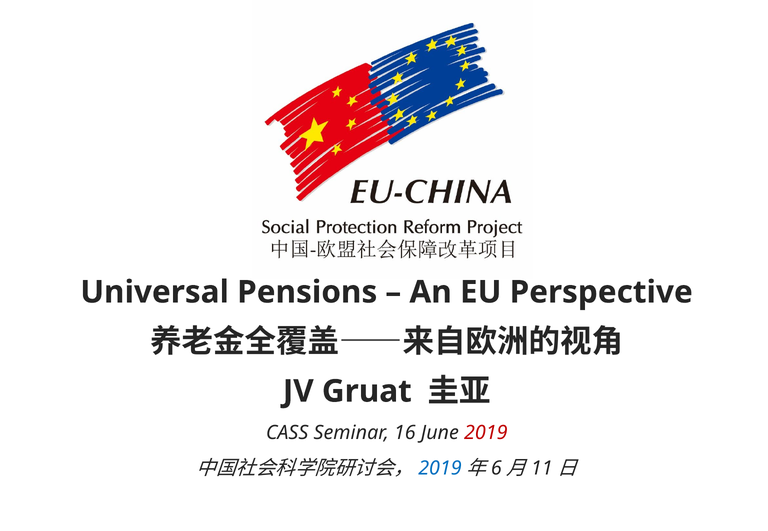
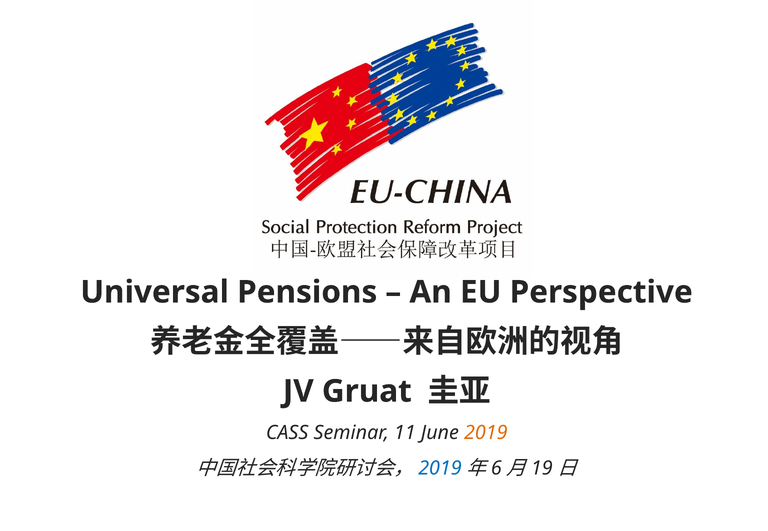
16: 16 -> 11 (405, 433)
2019 colour: red -> orange (486, 433)
11: 11 -> 19 (542, 469)
